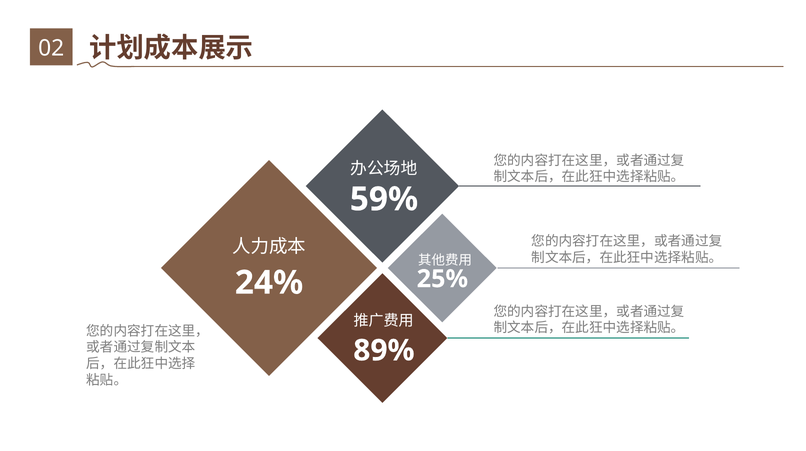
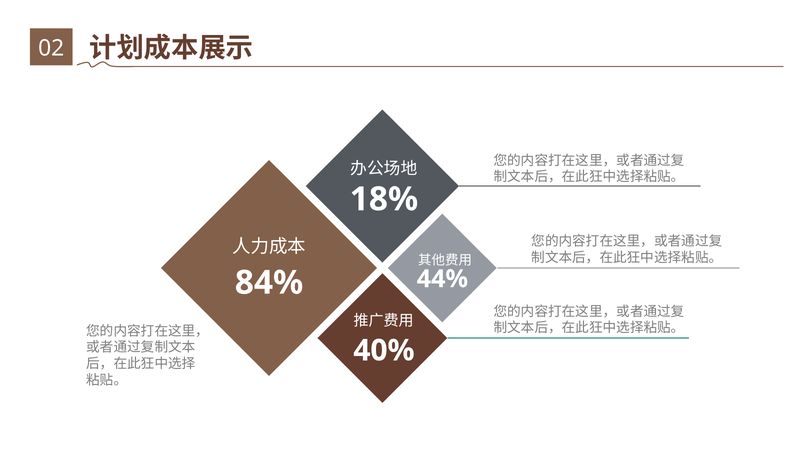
59%: 59% -> 18% (384, 199)
25%: 25% -> 44% (442, 279)
24%: 24% -> 84% (269, 283)
89%: 89% -> 40% (384, 351)
